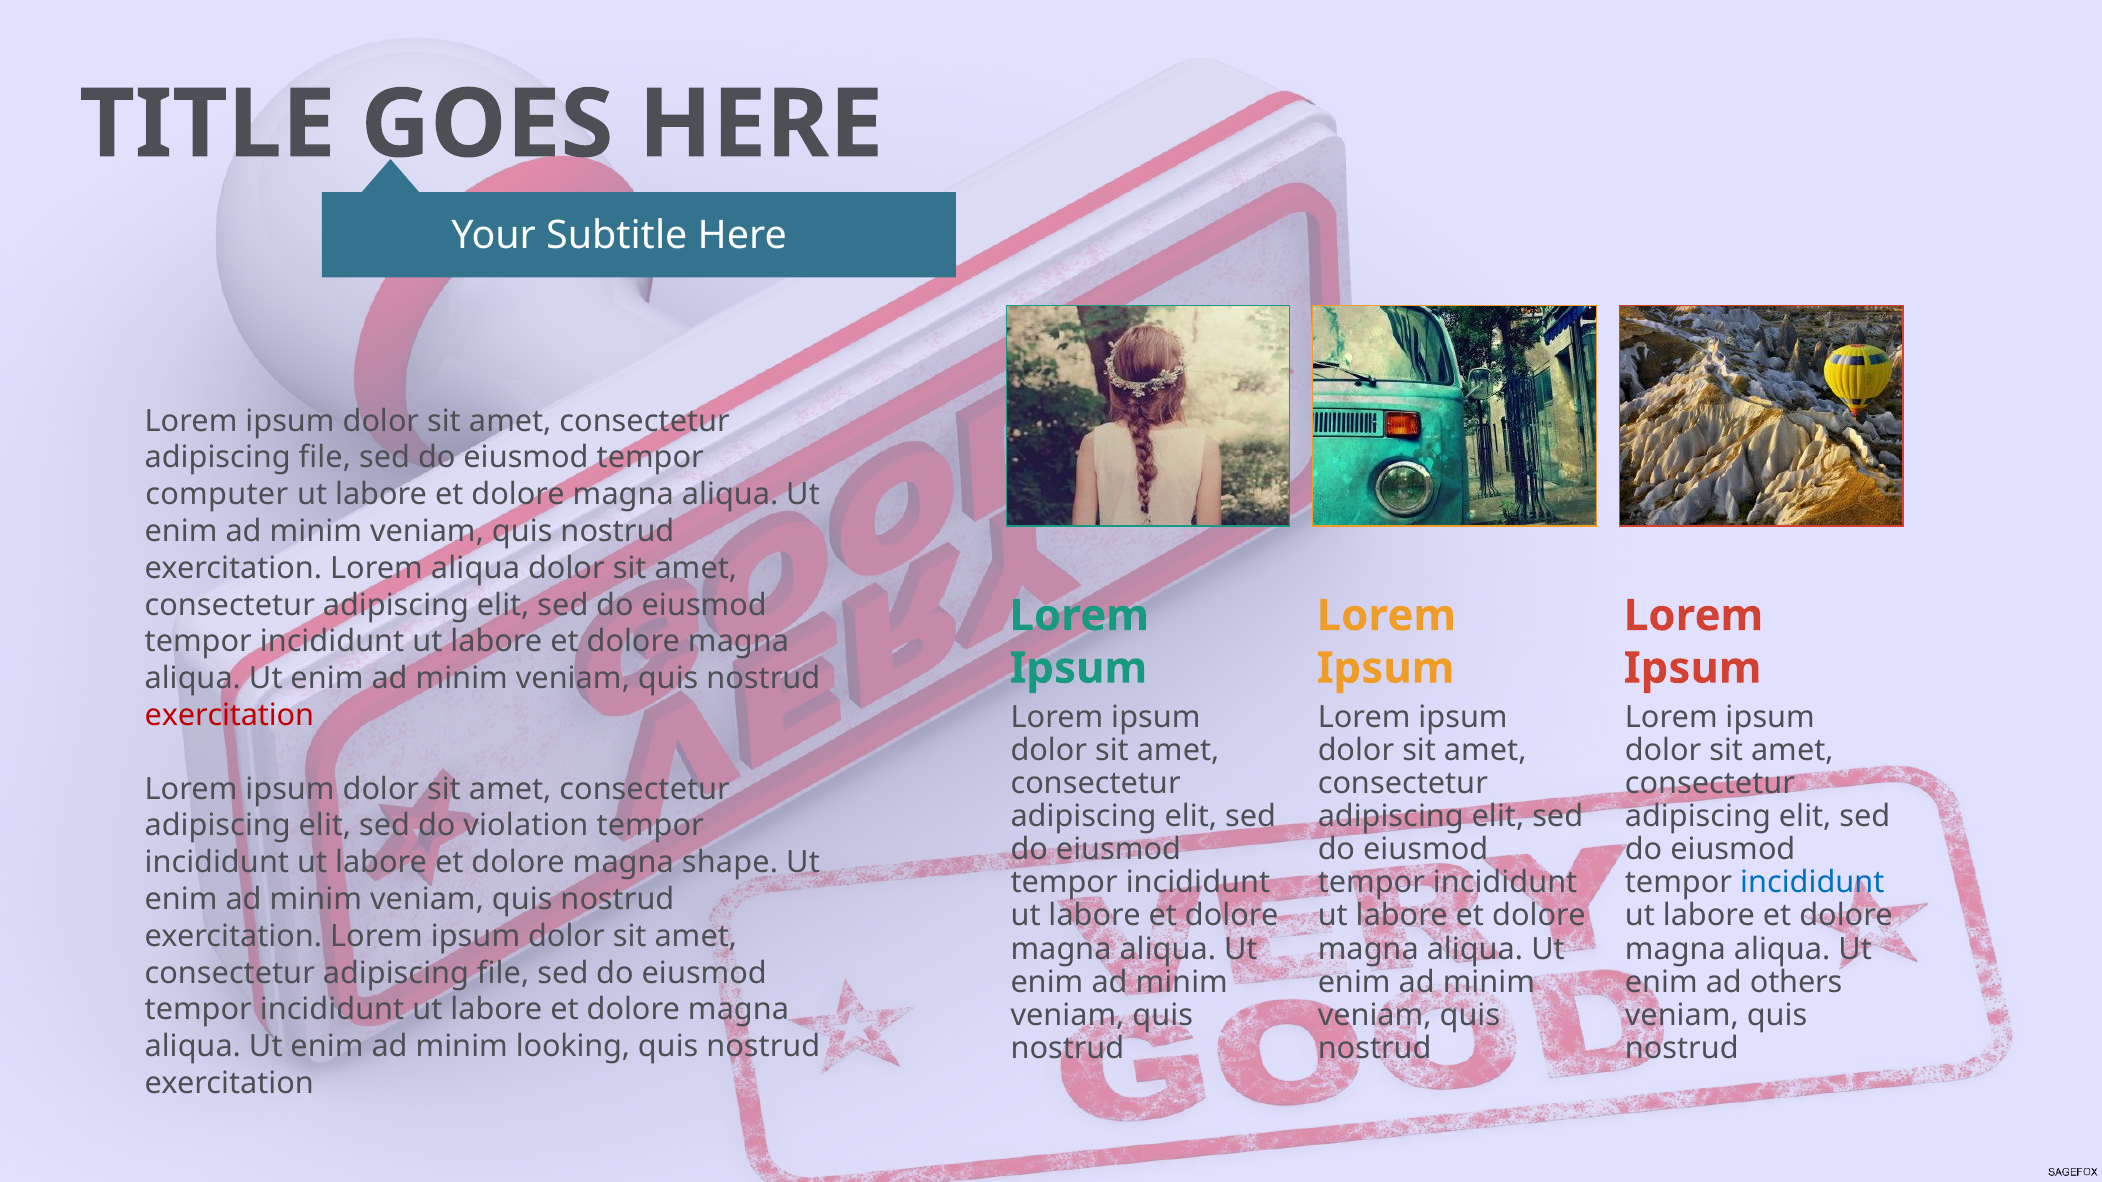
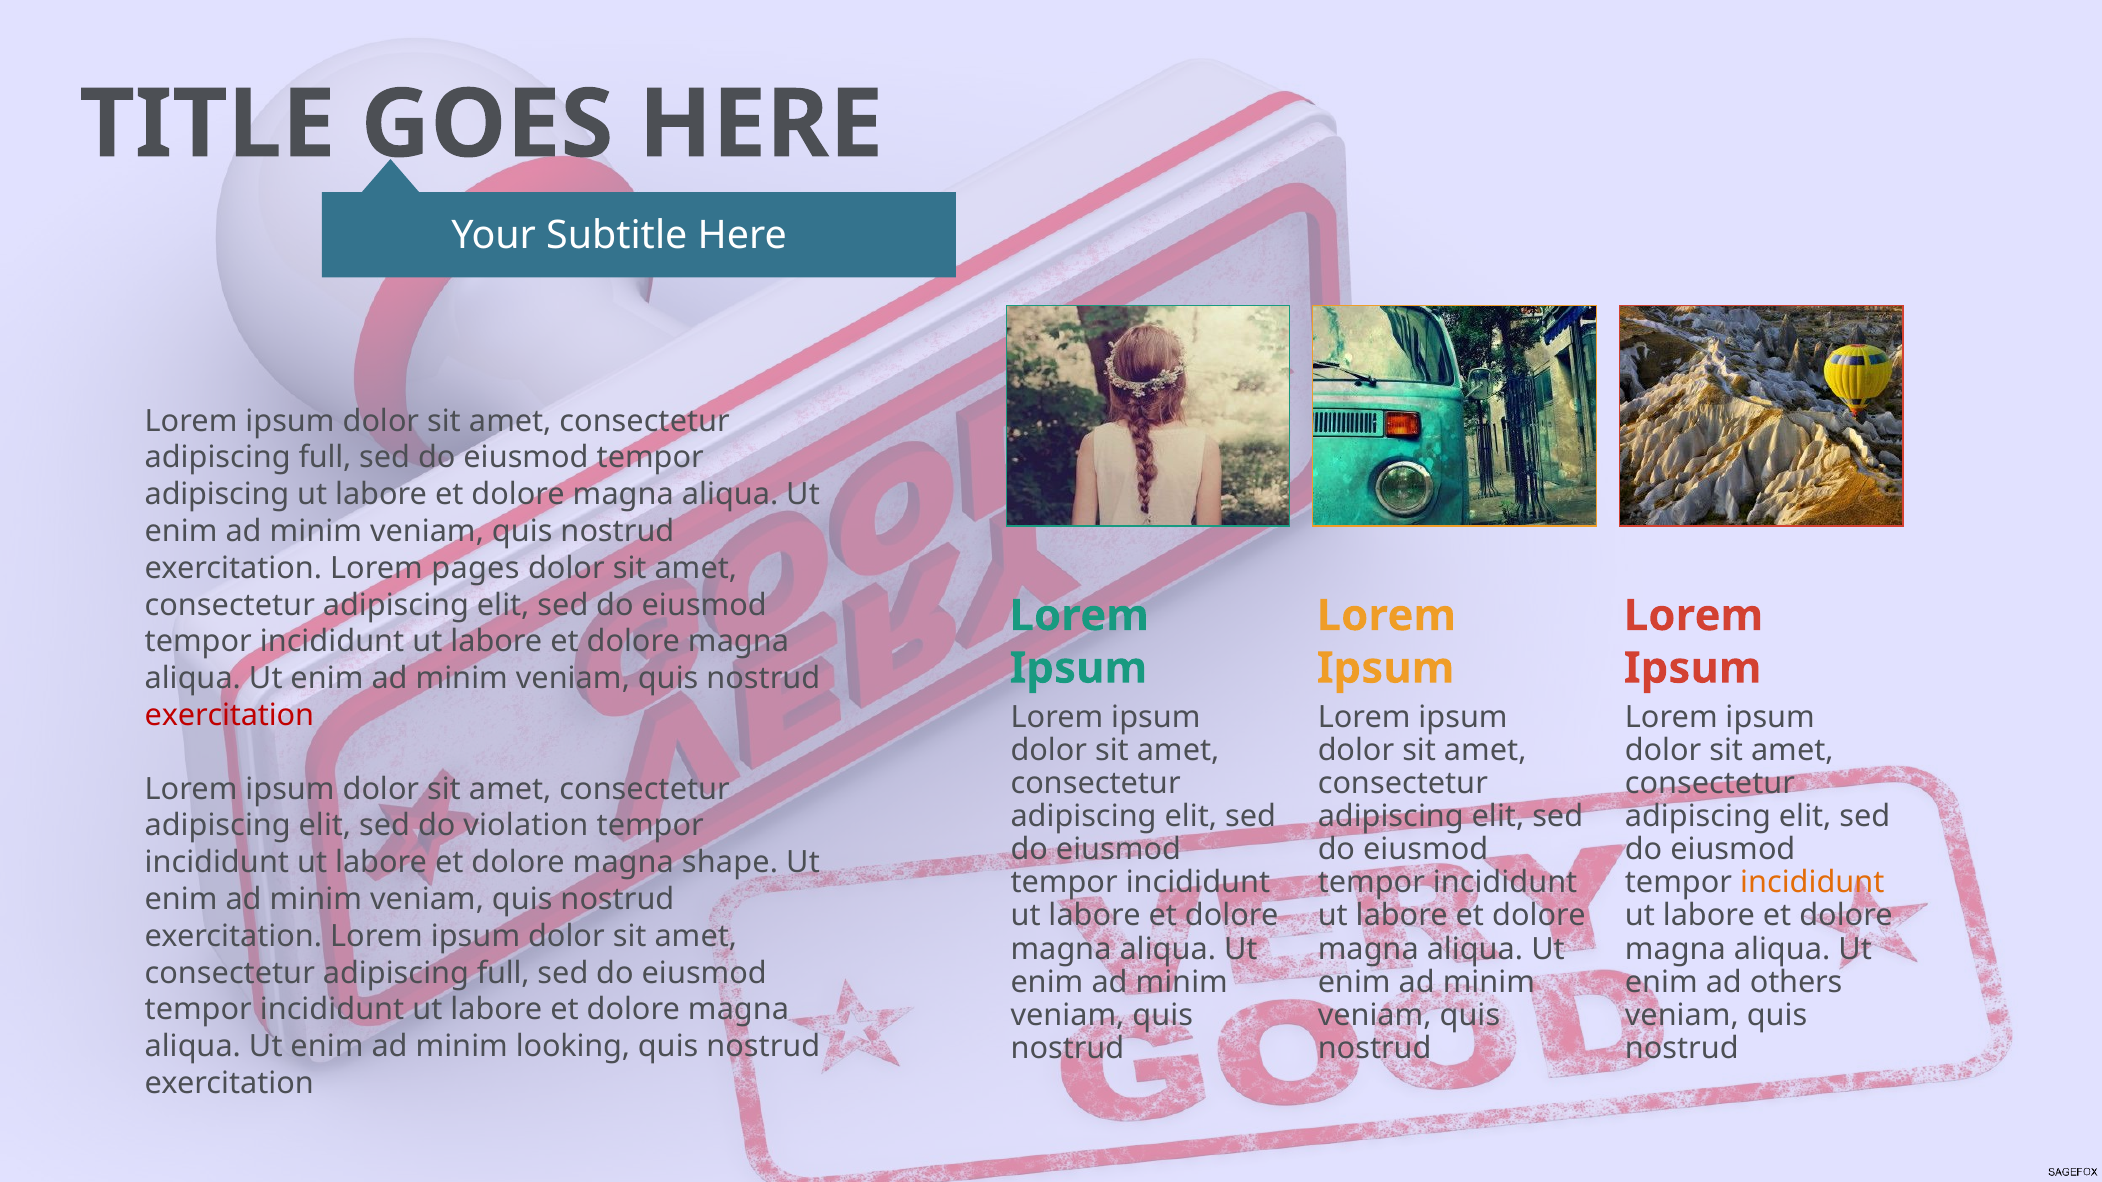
file: file -> full (325, 458)
computer: computer -> adipiscing (217, 495)
Lorem aliqua: aliqua -> pages (475, 568)
incididunt colour: blue -> orange (1812, 883)
file: file -> full (503, 973)
